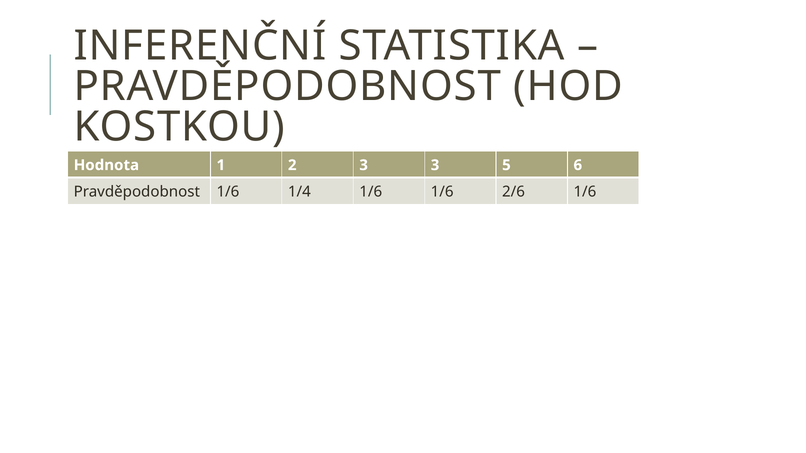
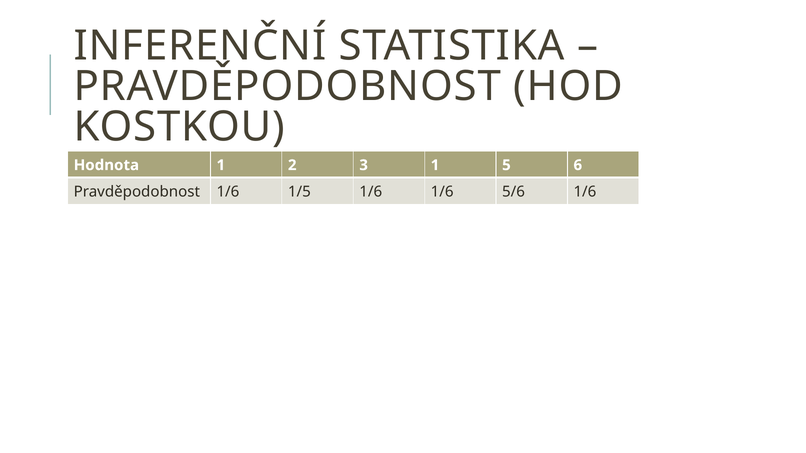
3 3: 3 -> 1 (435, 165)
1/4: 1/4 -> 1/5 (299, 192)
2/6: 2/6 -> 5/6 (514, 192)
